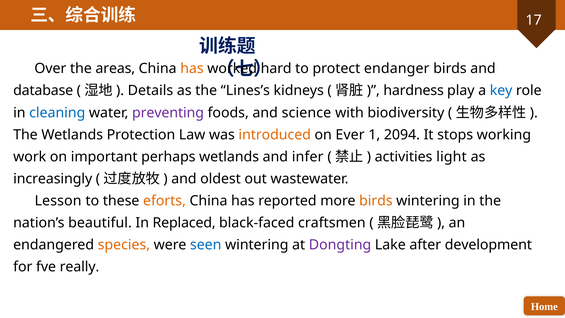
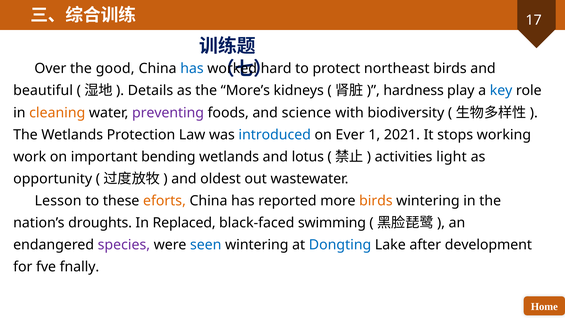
areas: areas -> good (115, 69)
has colour: orange -> blue (192, 69)
endanger: endanger -> northeast (397, 69)
database: database -> beautiful (43, 91)
Lines’s: Lines’s -> More’s (245, 91)
cleaning colour: blue -> orange (57, 113)
introduced colour: orange -> blue (275, 135)
2094: 2094 -> 2021 (402, 135)
perhaps: perhaps -> bending (168, 157)
infer: infer -> lotus (308, 157)
increasingly: increasingly -> opportunity (53, 179)
beautiful: beautiful -> droughts (100, 223)
craftsmen: craftsmen -> swimming (332, 223)
species colour: orange -> purple (124, 245)
Dongting colour: purple -> blue (340, 245)
really: really -> fnally (79, 267)
